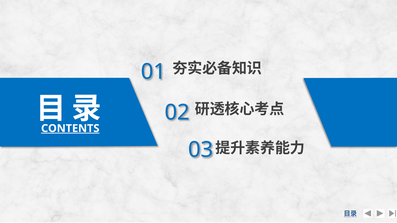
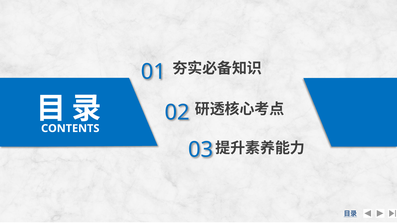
CONTENTS underline: present -> none (70, 129)
